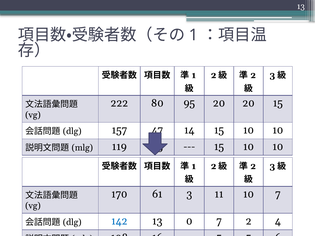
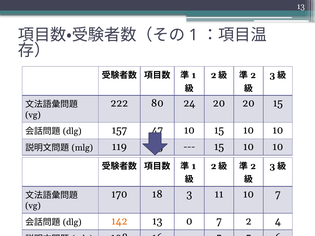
95: 95 -> 24 (189, 103)
14: 14 -> 10 (189, 130)
61: 61 -> 18 (157, 194)
142 colour: blue -> orange (119, 221)
